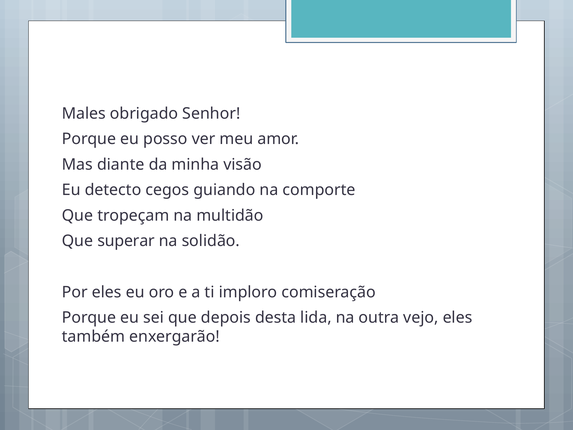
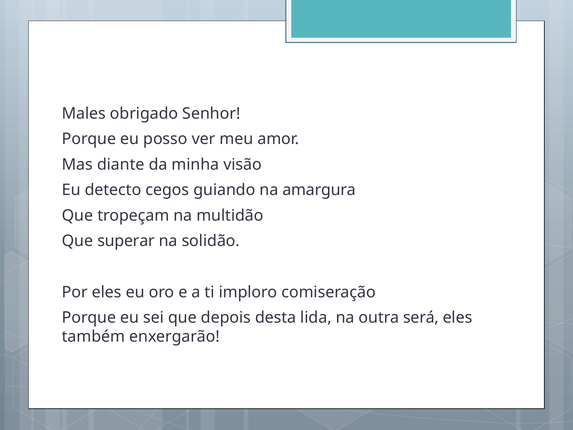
comporte: comporte -> amargura (319, 190)
vejo: vejo -> será (421, 317)
